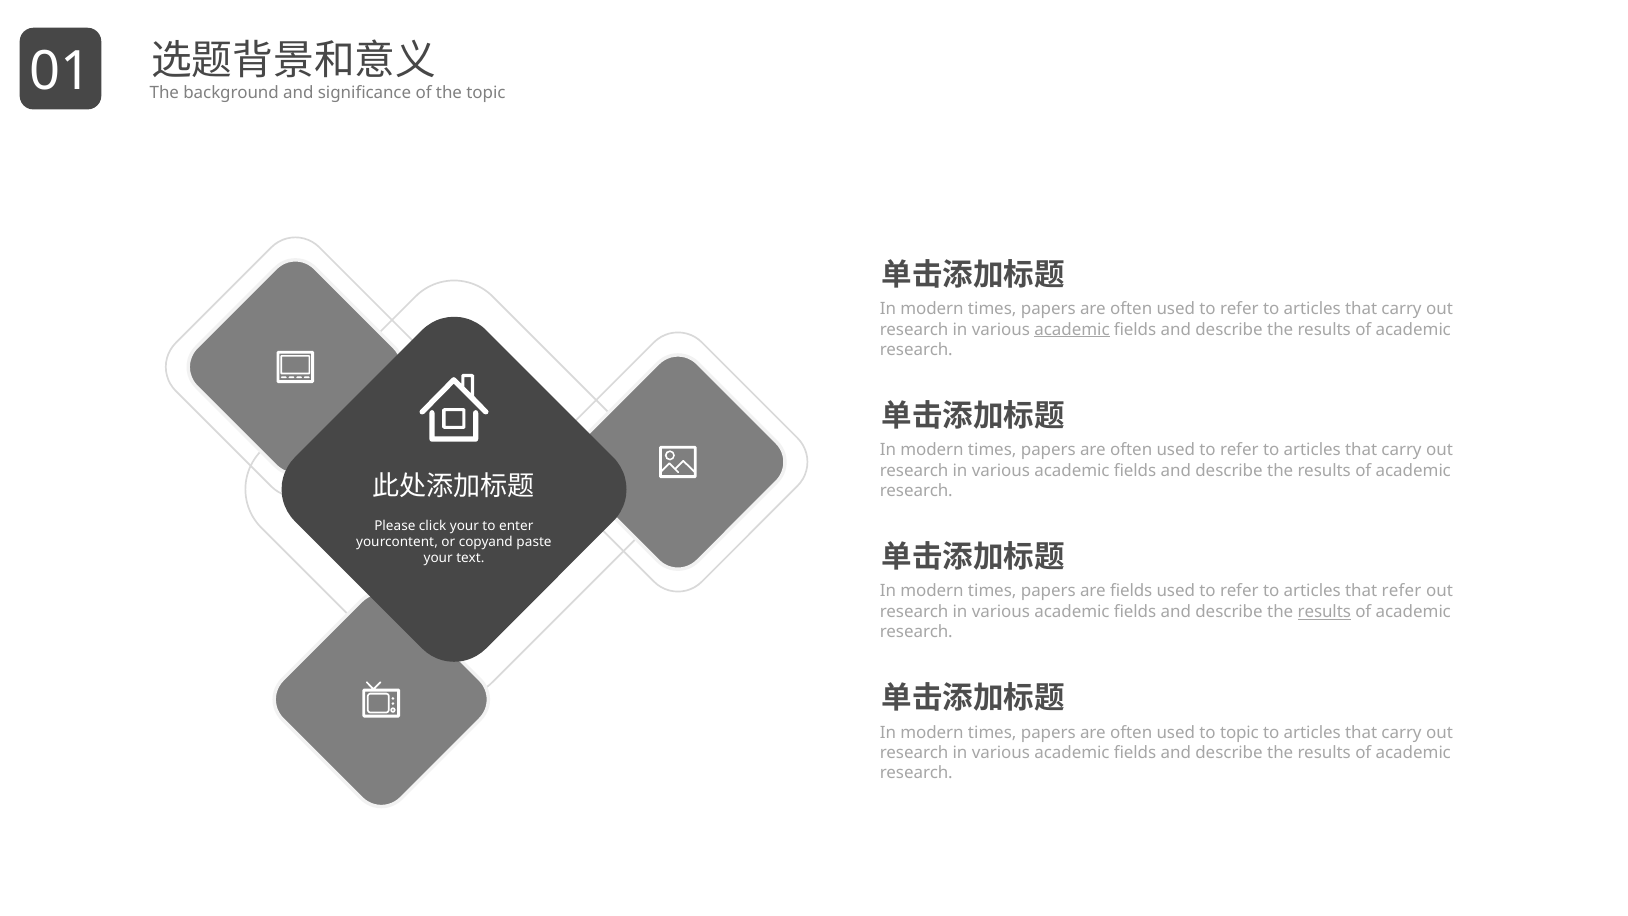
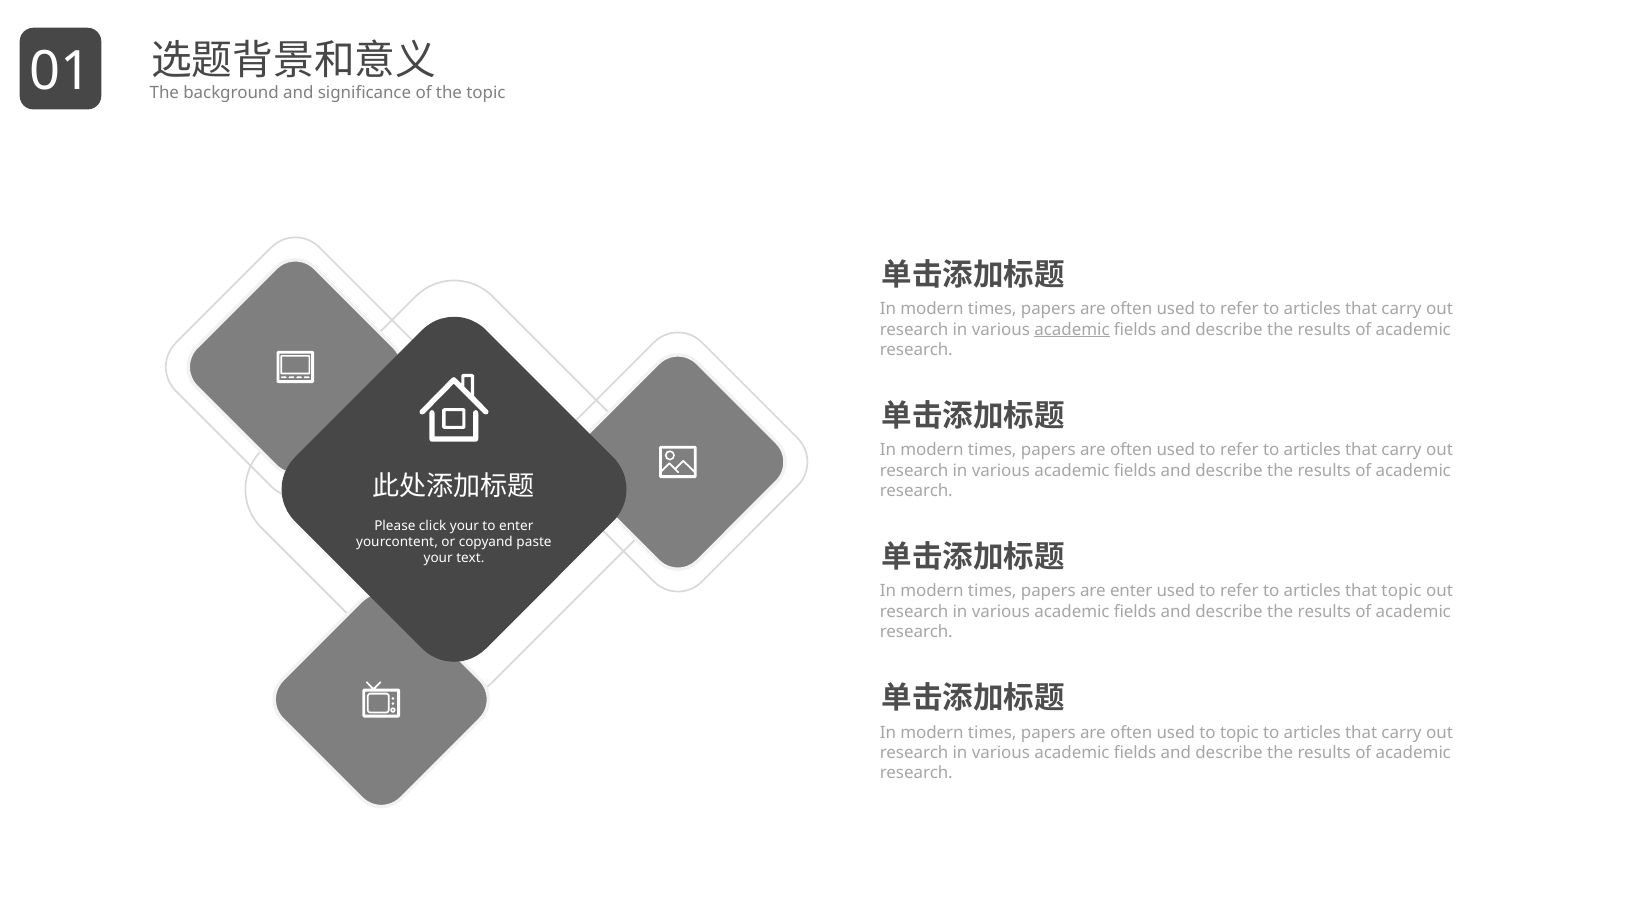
are fields: fields -> enter (1131, 591)
that refer: refer -> topic (1401, 591)
results underline: present -> none (1324, 612)
